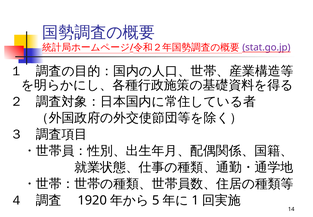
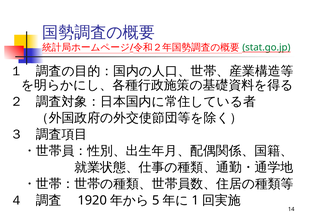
stat.go.jp colour: purple -> green (266, 47)
